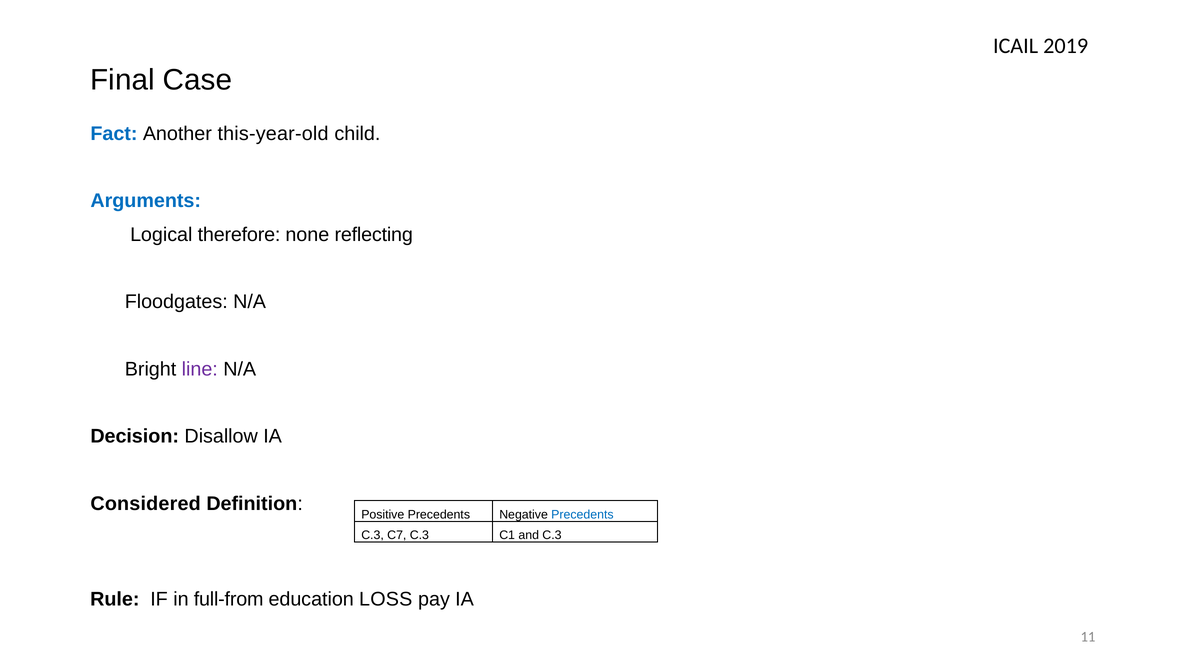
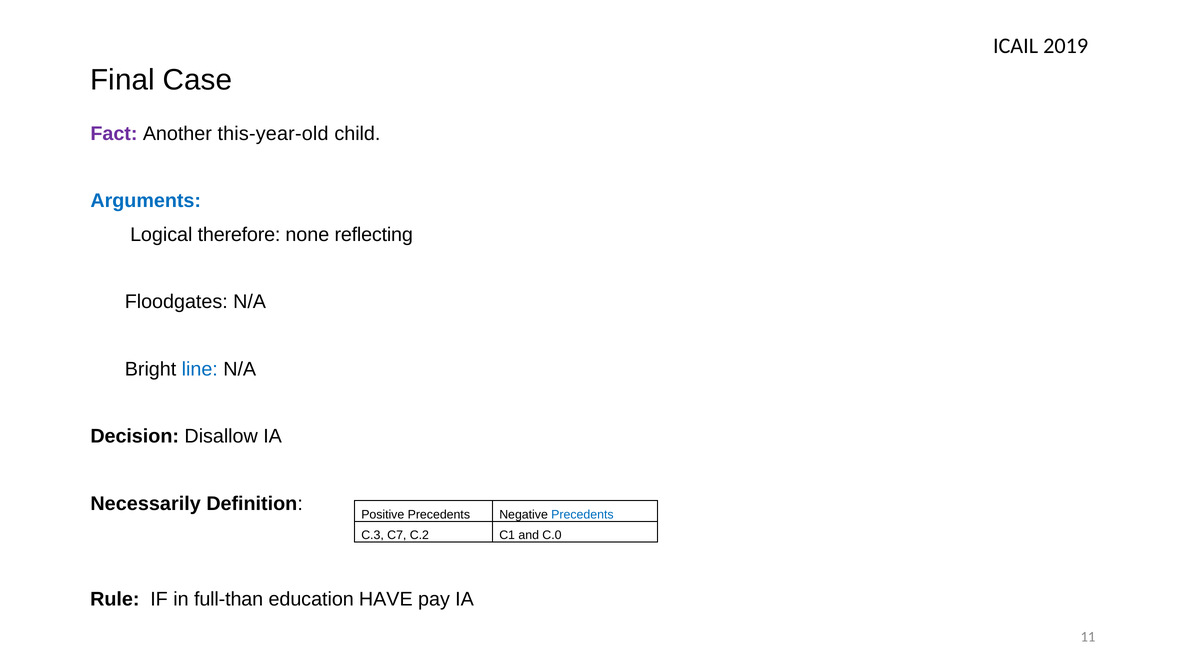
Fact colour: blue -> purple (114, 134)
line colour: purple -> blue (200, 369)
Considered: Considered -> Necessarily (146, 504)
C7 C.3: C.3 -> C.2 (419, 535)
and C.3: C.3 -> C.0 (552, 535)
full-from: full-from -> full-than (229, 599)
LOSS: LOSS -> HAVE (386, 599)
